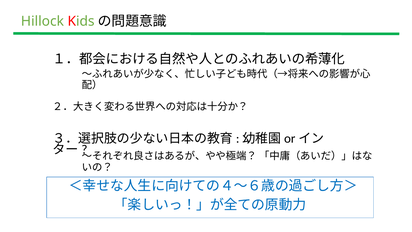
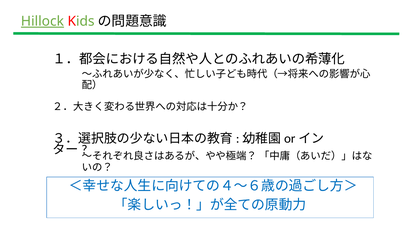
Hillock underline: none -> present (42, 21)
